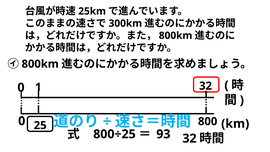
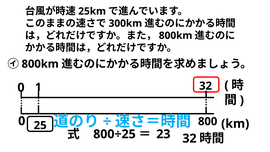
93: 93 -> 23 (163, 134)
